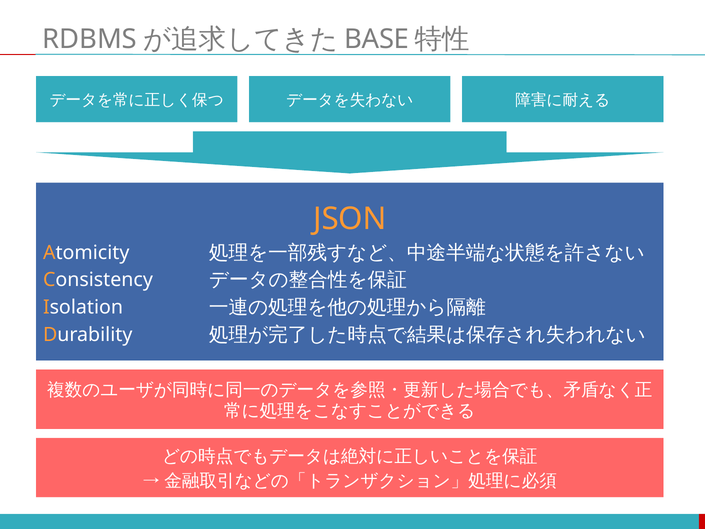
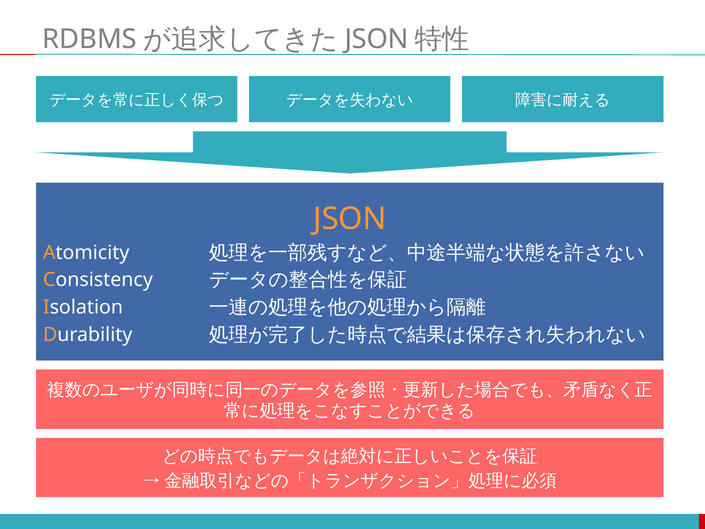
BASE: BASE -> JSON (377, 39)
